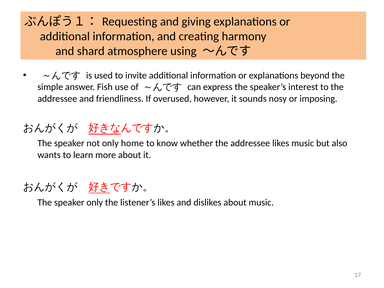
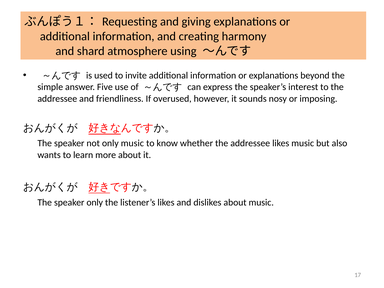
Fish: Fish -> Five (105, 87)
only home: home -> music (132, 143)
